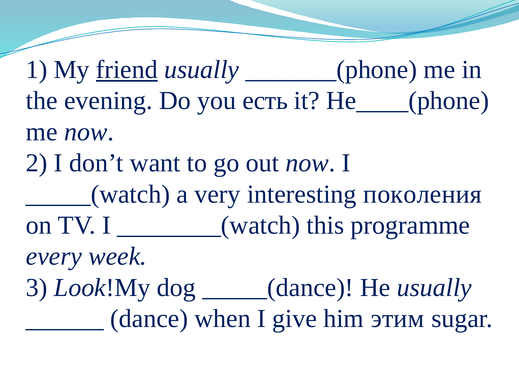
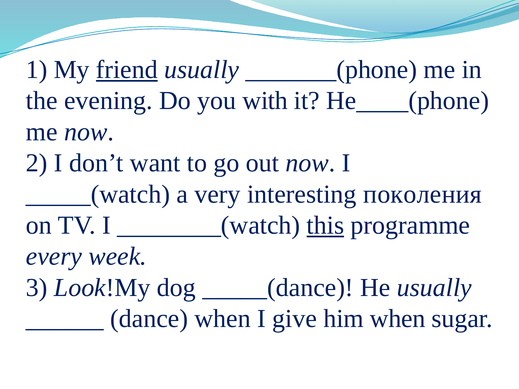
есть: есть -> with (265, 101)
this underline: none -> present (325, 225)
him этим: этим -> when (398, 319)
